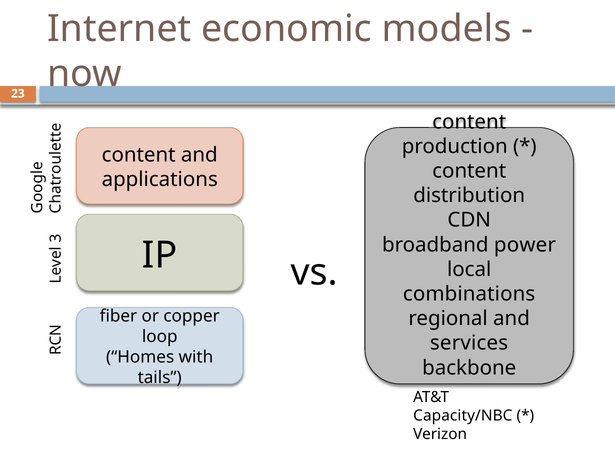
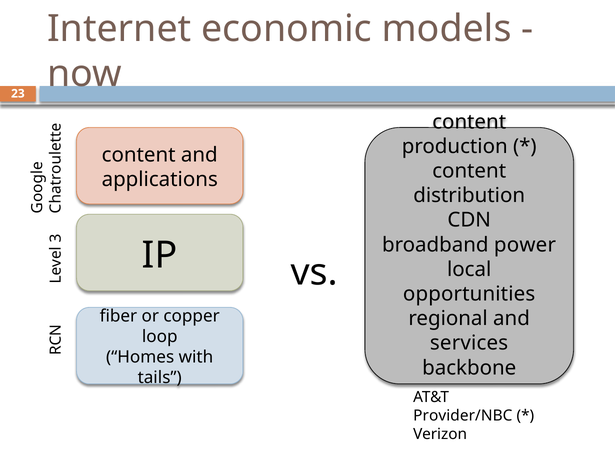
combinations: combinations -> opportunities (469, 294)
Capacity/NBC: Capacity/NBC -> Provider/NBC (463, 416)
